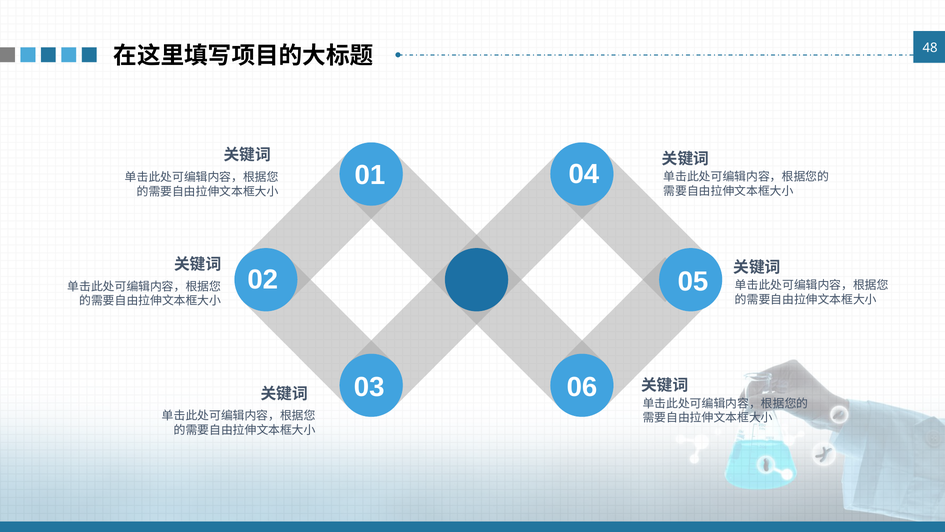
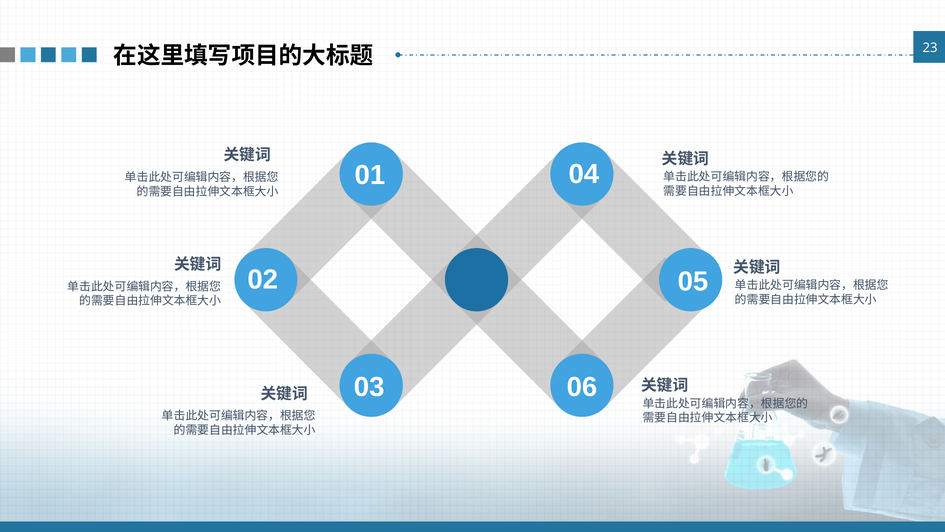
48: 48 -> 23 (930, 48)
